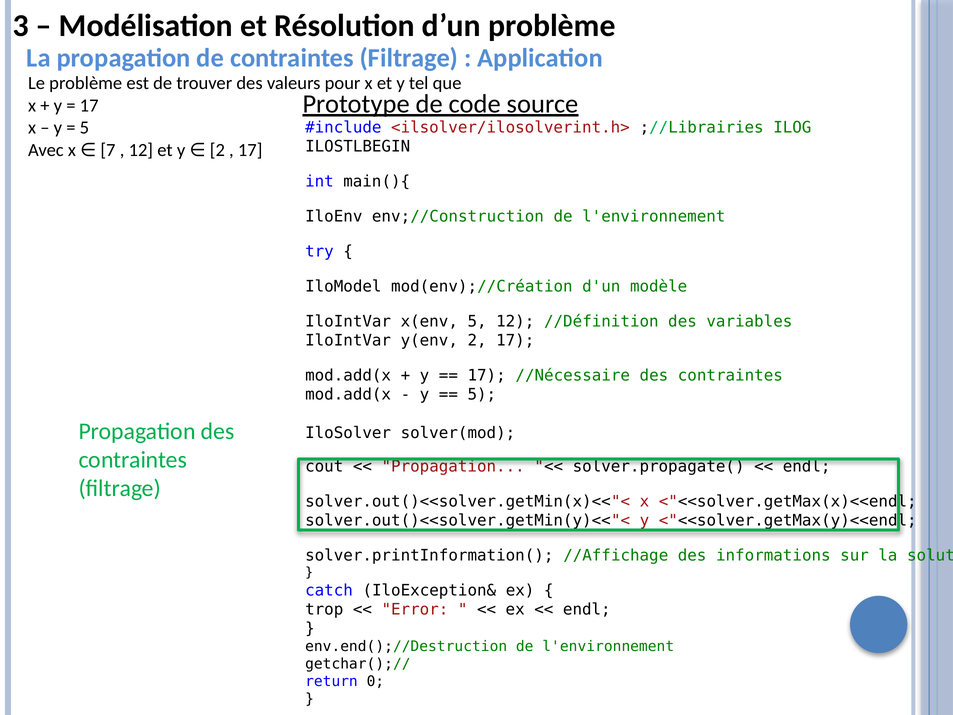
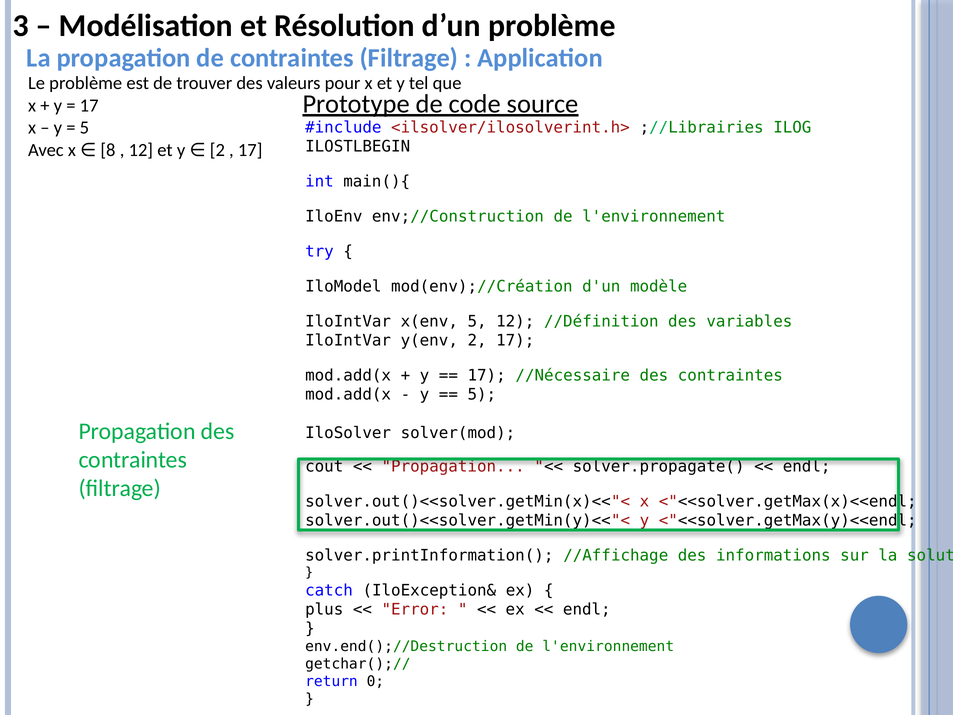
7: 7 -> 8 (108, 150)
trop: trop -> plus (324, 609)
